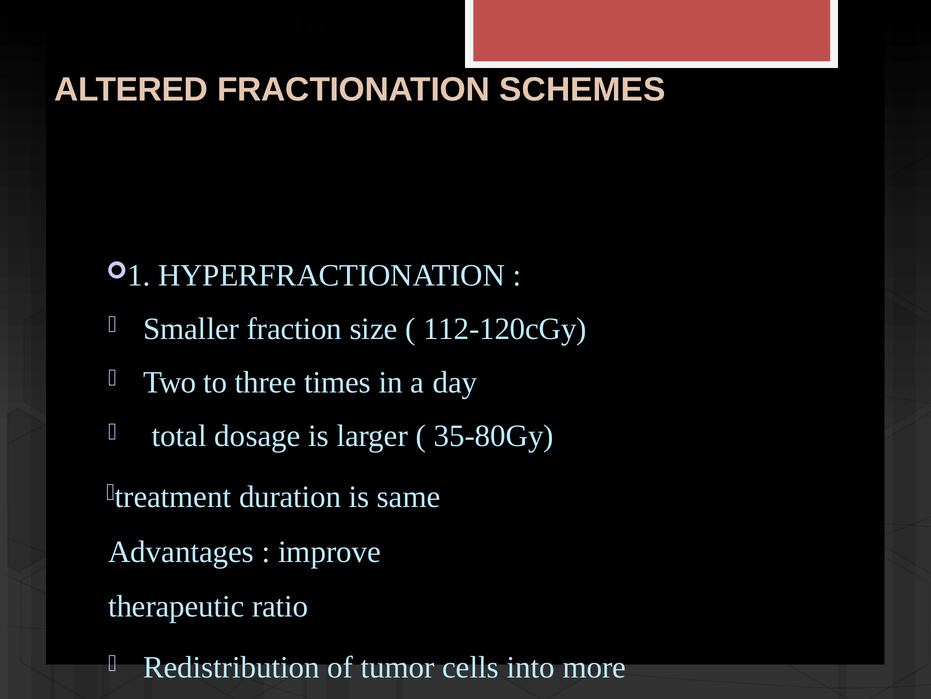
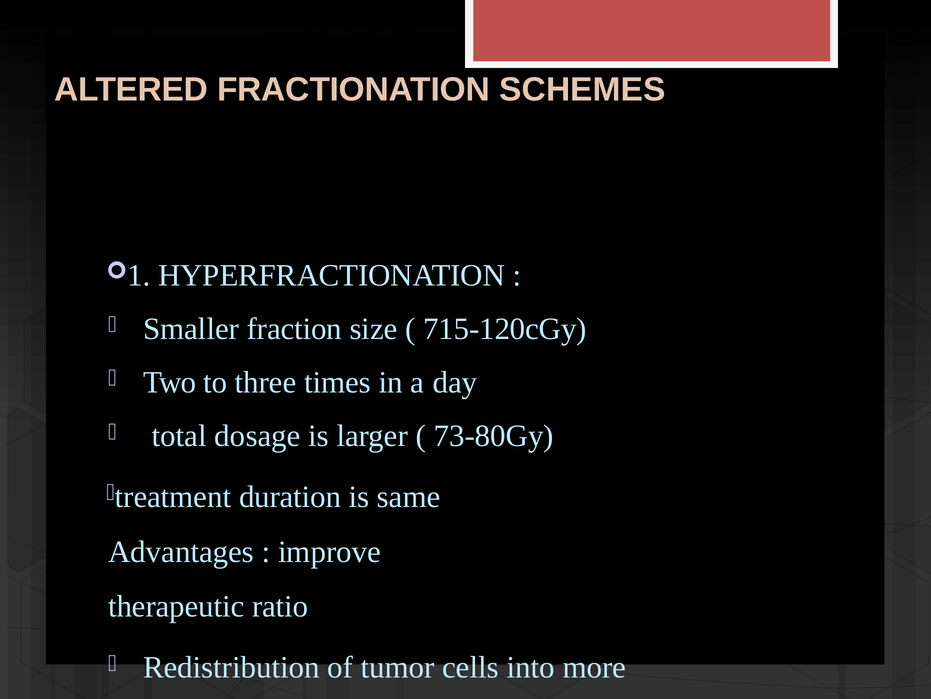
112-120cGy: 112-120cGy -> 715-120cGy (505, 329)
35-80Gy: 35-80Gy -> 73-80Gy (494, 436)
